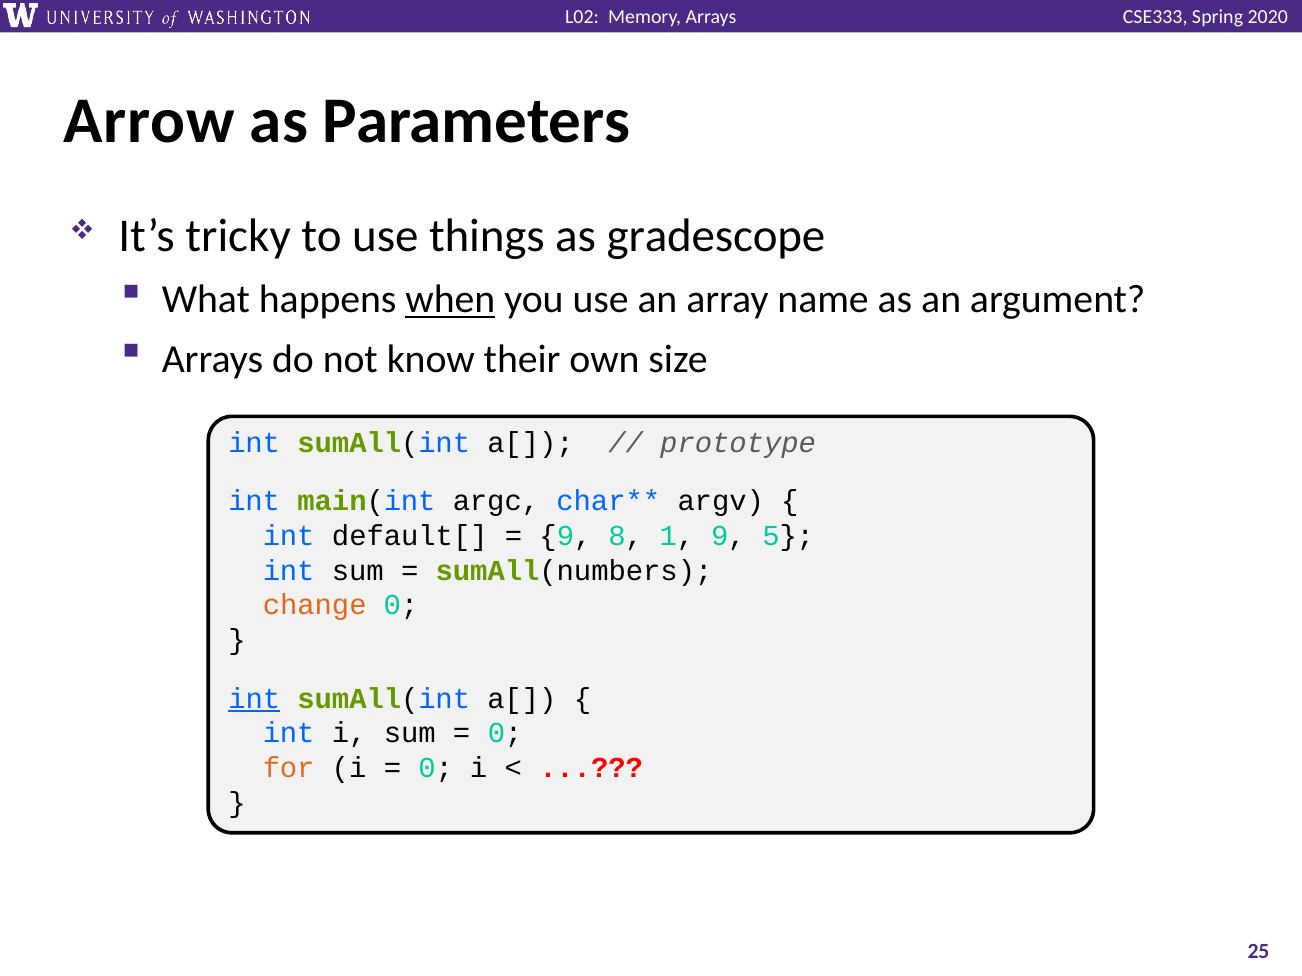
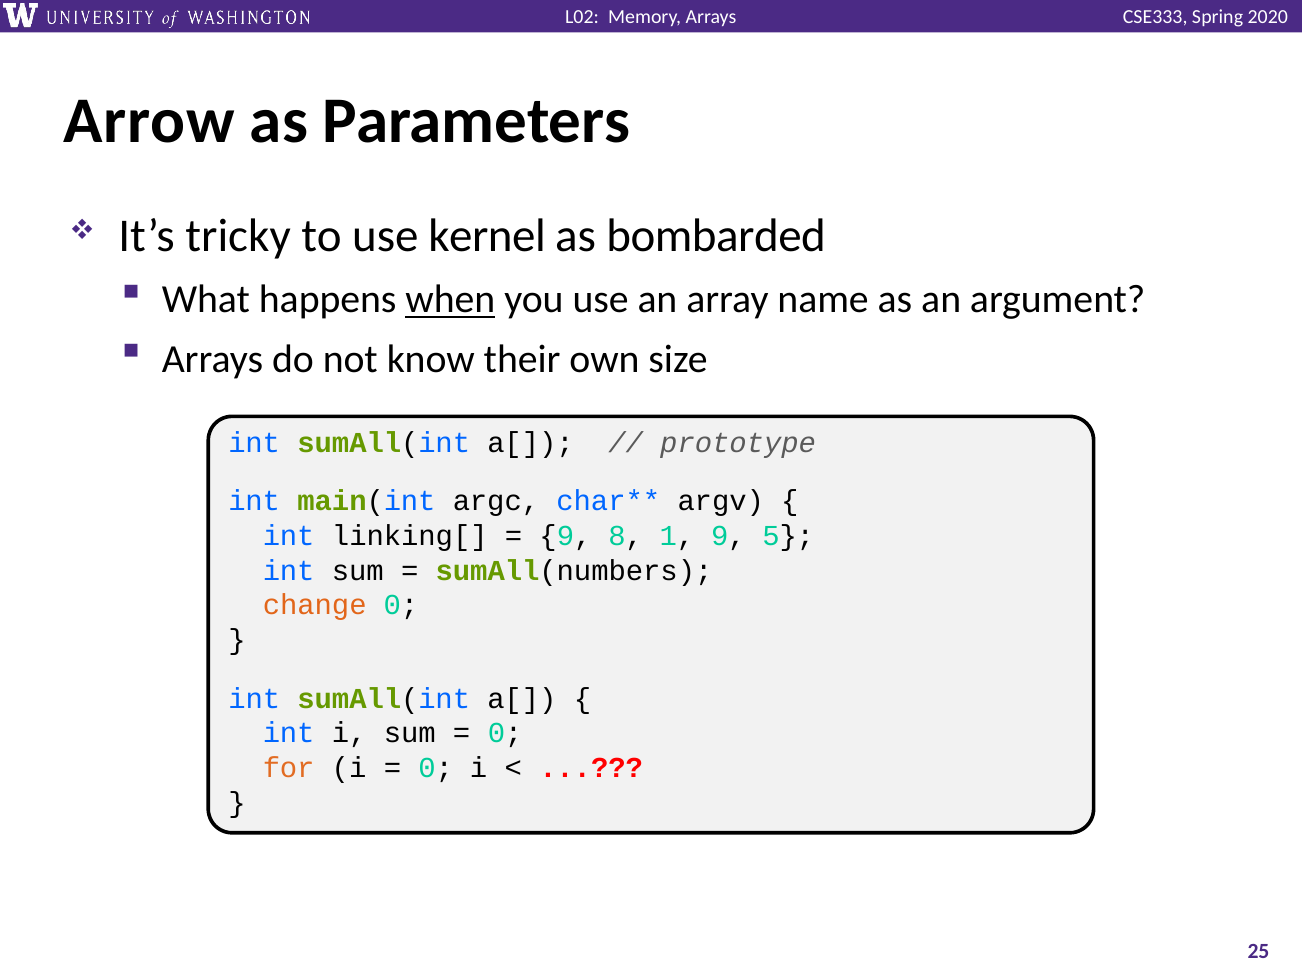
things: things -> kernel (487, 236)
gradescope: gradescope -> bombarded (716, 236)
default[: default[ -> linking[ (410, 536)
int underline: present -> none (254, 699)
